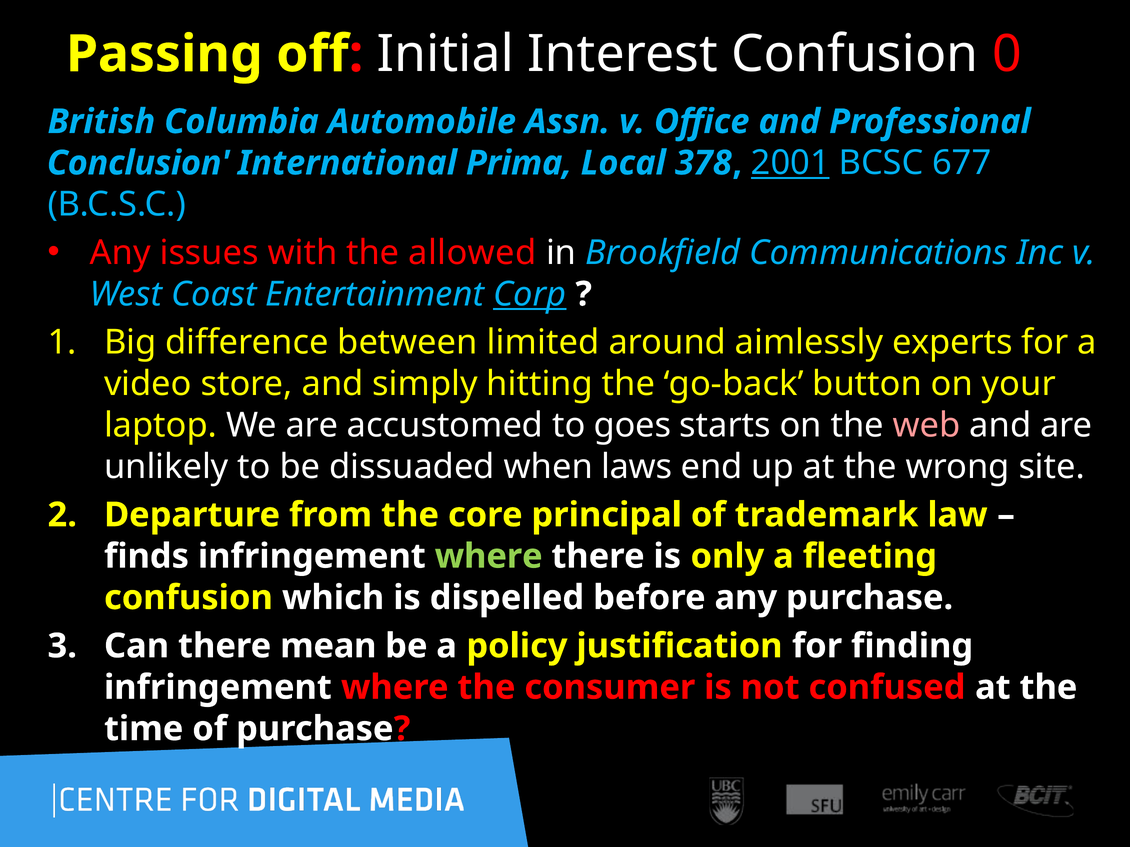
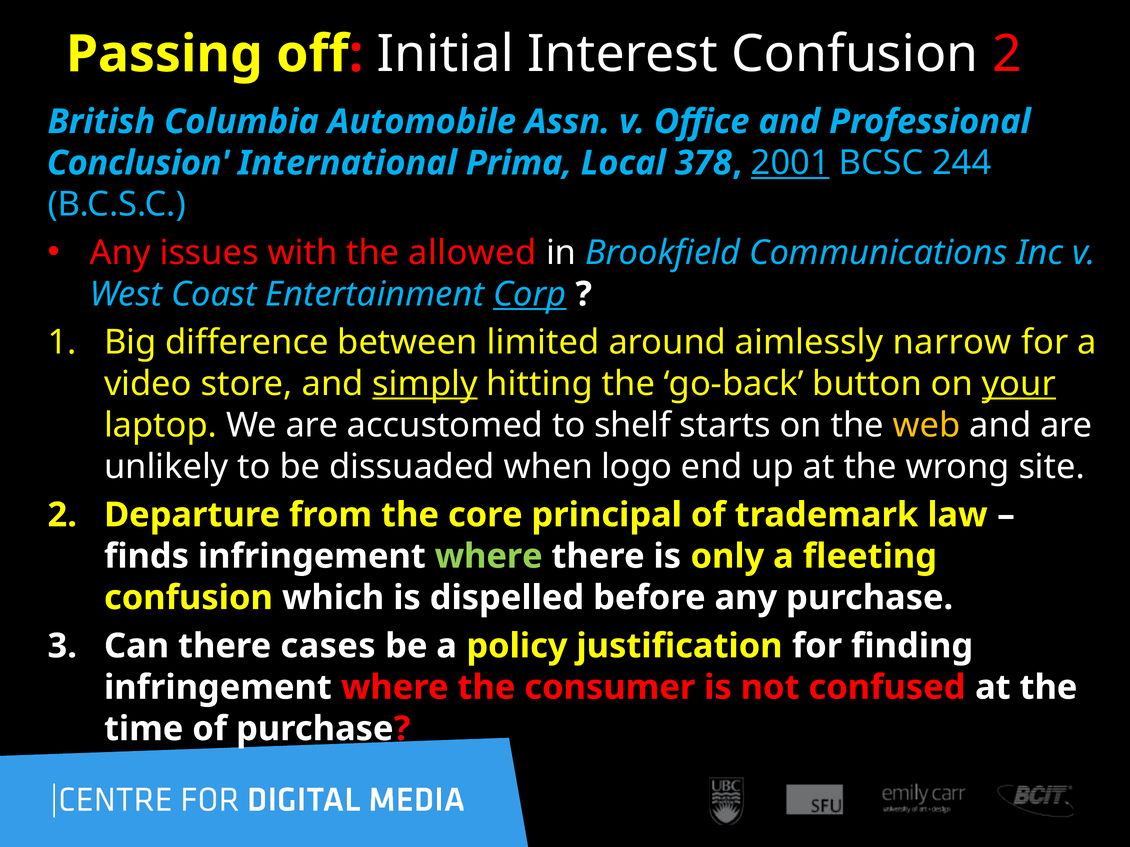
Confusion 0: 0 -> 2 (1007, 54)
677: 677 -> 244 (962, 163)
experts: experts -> narrow (952, 343)
simply underline: none -> present (425, 384)
your underline: none -> present (1019, 384)
goes: goes -> shelf (633, 425)
web colour: pink -> yellow (927, 425)
laws: laws -> logo (637, 467)
mean: mean -> cases (328, 646)
